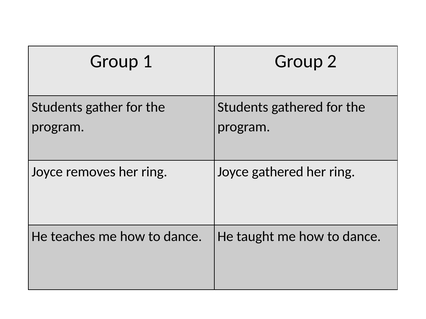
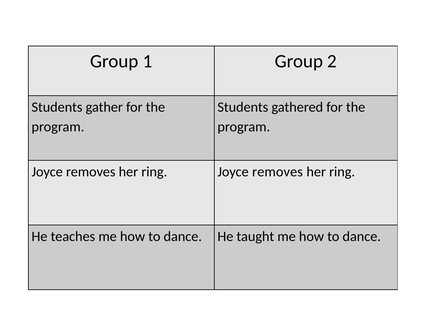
ring Joyce gathered: gathered -> removes (278, 172)
